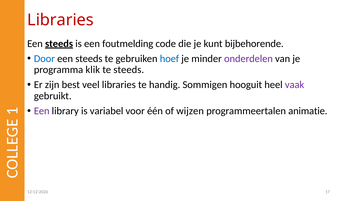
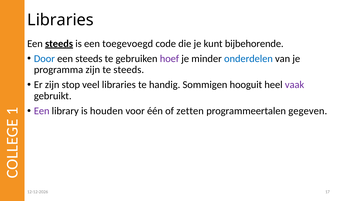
Libraries colour: red -> black (60, 20)
foutmelding: foutmelding -> toegevoegd (128, 44)
hoef colour: blue -> purple (169, 59)
onderdelen colour: purple -> blue (248, 59)
programma klik: klik -> zijn (93, 70)
best: best -> stop (71, 85)
variabel: variabel -> houden (106, 111)
wijzen: wijzen -> zetten (190, 111)
animatie: animatie -> gegeven (308, 111)
